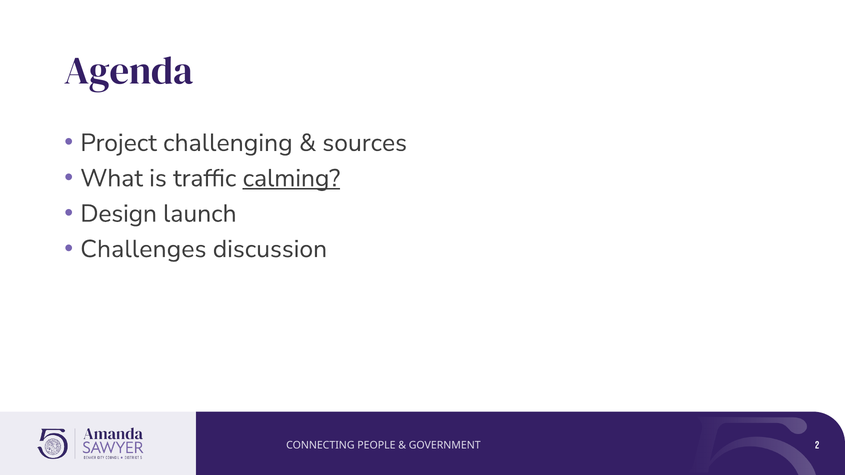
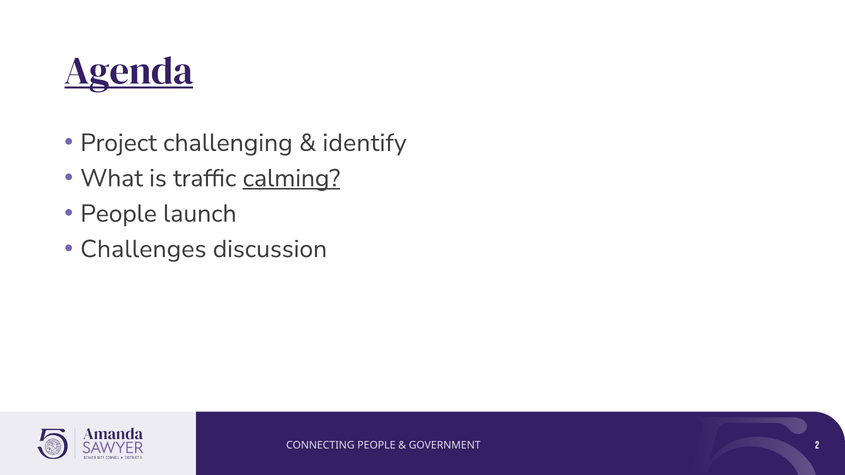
Agenda underline: none -> present (129, 71)
sources: sources -> identify (365, 143)
Design: Design -> People (119, 214)
